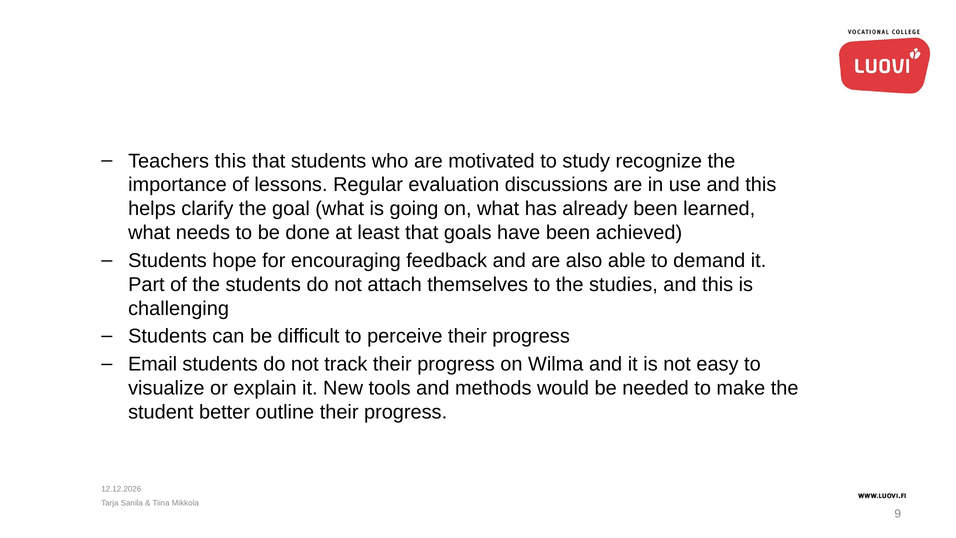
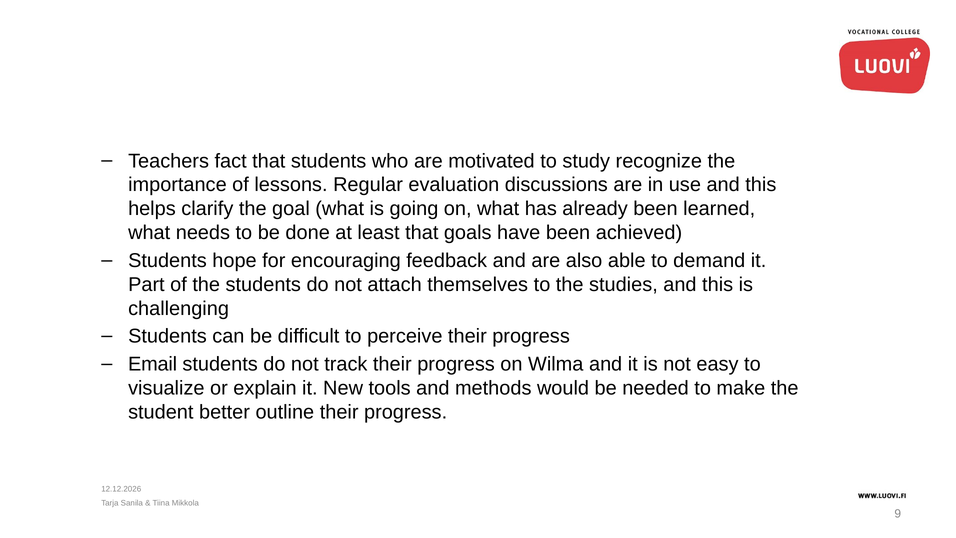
Teachers this: this -> fact (231, 161)
